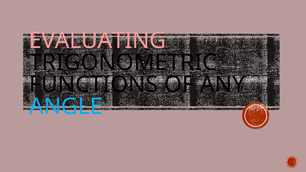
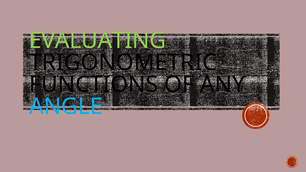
EVALUATING colour: pink -> light green (97, 41)
